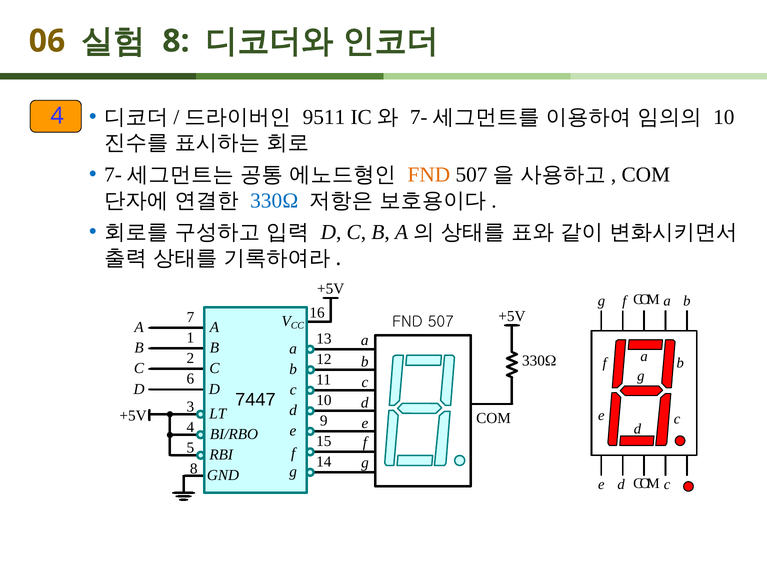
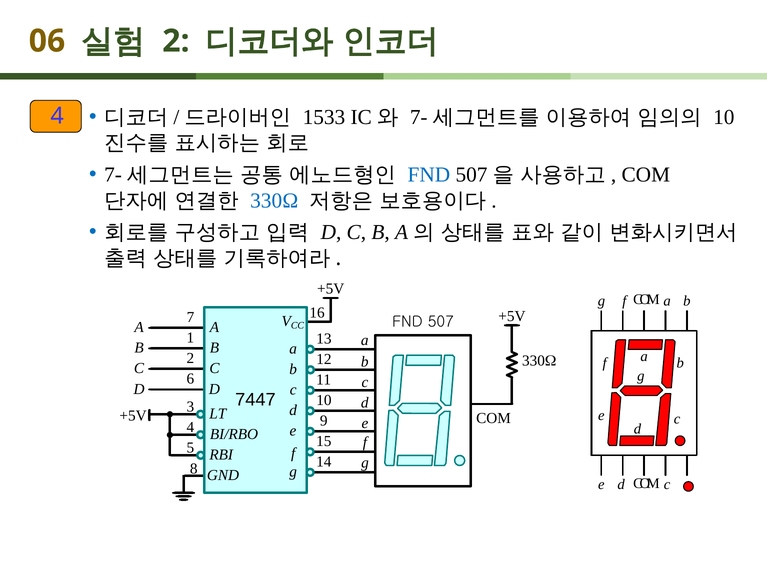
8: 8 -> 2 (176, 41)
9511: 9511 -> 1533 (324, 117)
FND colour: orange -> blue (429, 175)
